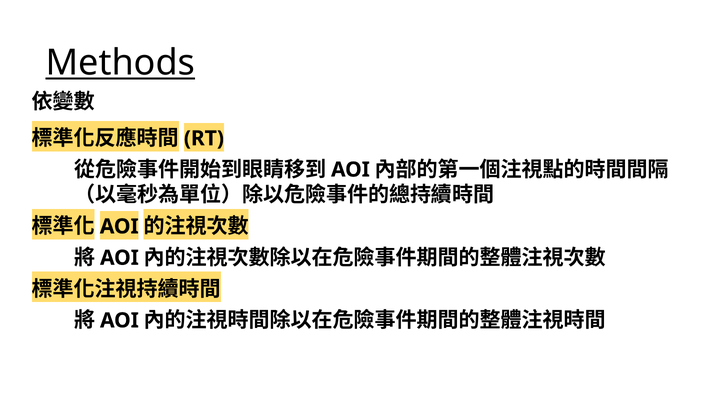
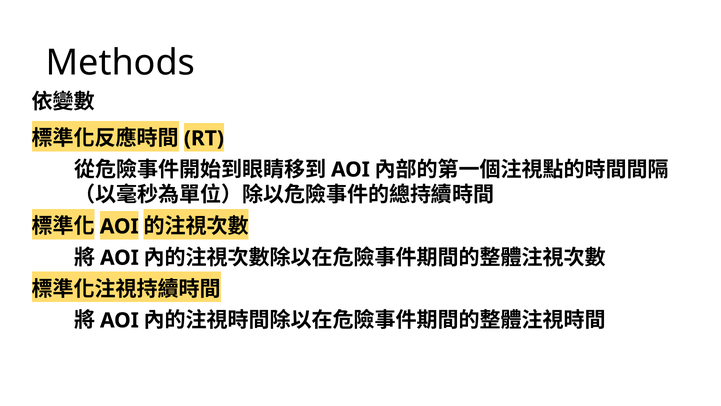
Methods underline: present -> none (120, 63)
